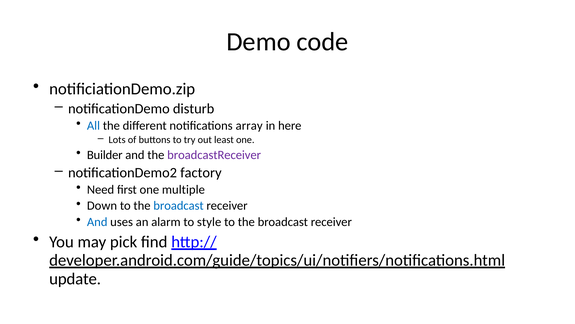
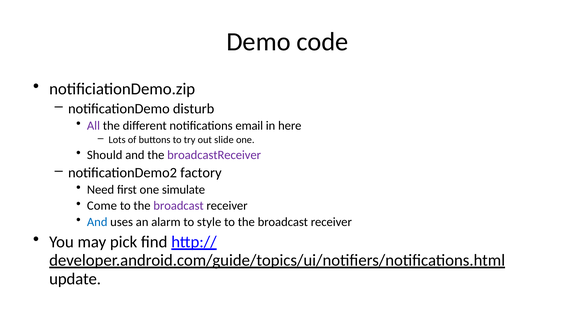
All colour: blue -> purple (93, 125)
array: array -> email (249, 125)
least: least -> slide (224, 139)
Builder: Builder -> Should (105, 155)
multiple: multiple -> simulate (184, 189)
Down: Down -> Come (102, 205)
broadcast colour: blue -> purple (179, 205)
